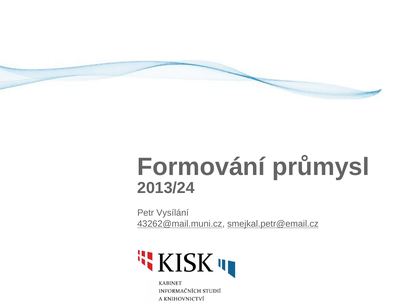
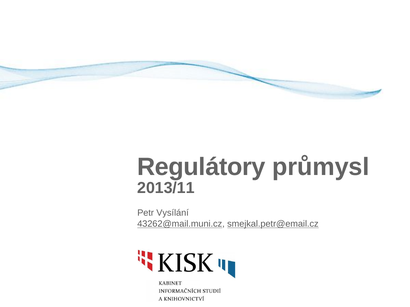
Formování: Formování -> Regulátory (201, 167)
2013/24: 2013/24 -> 2013/11 (166, 188)
